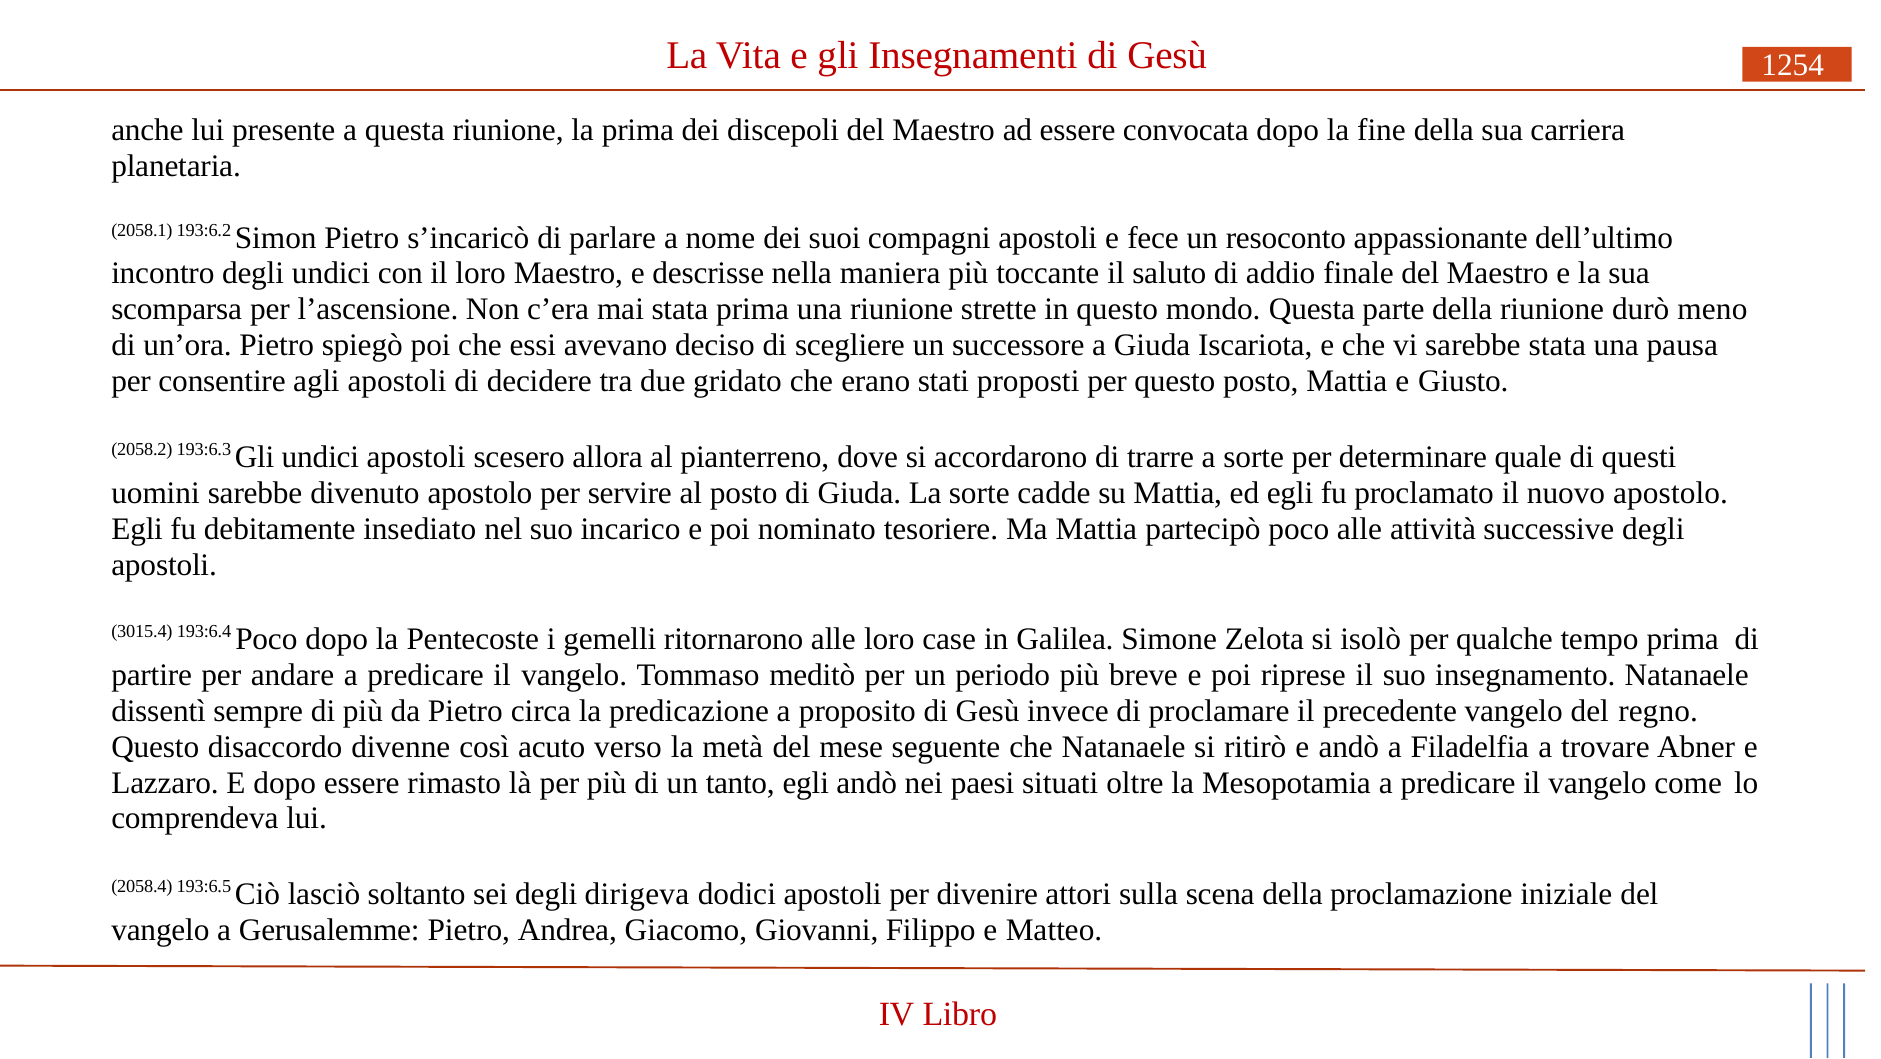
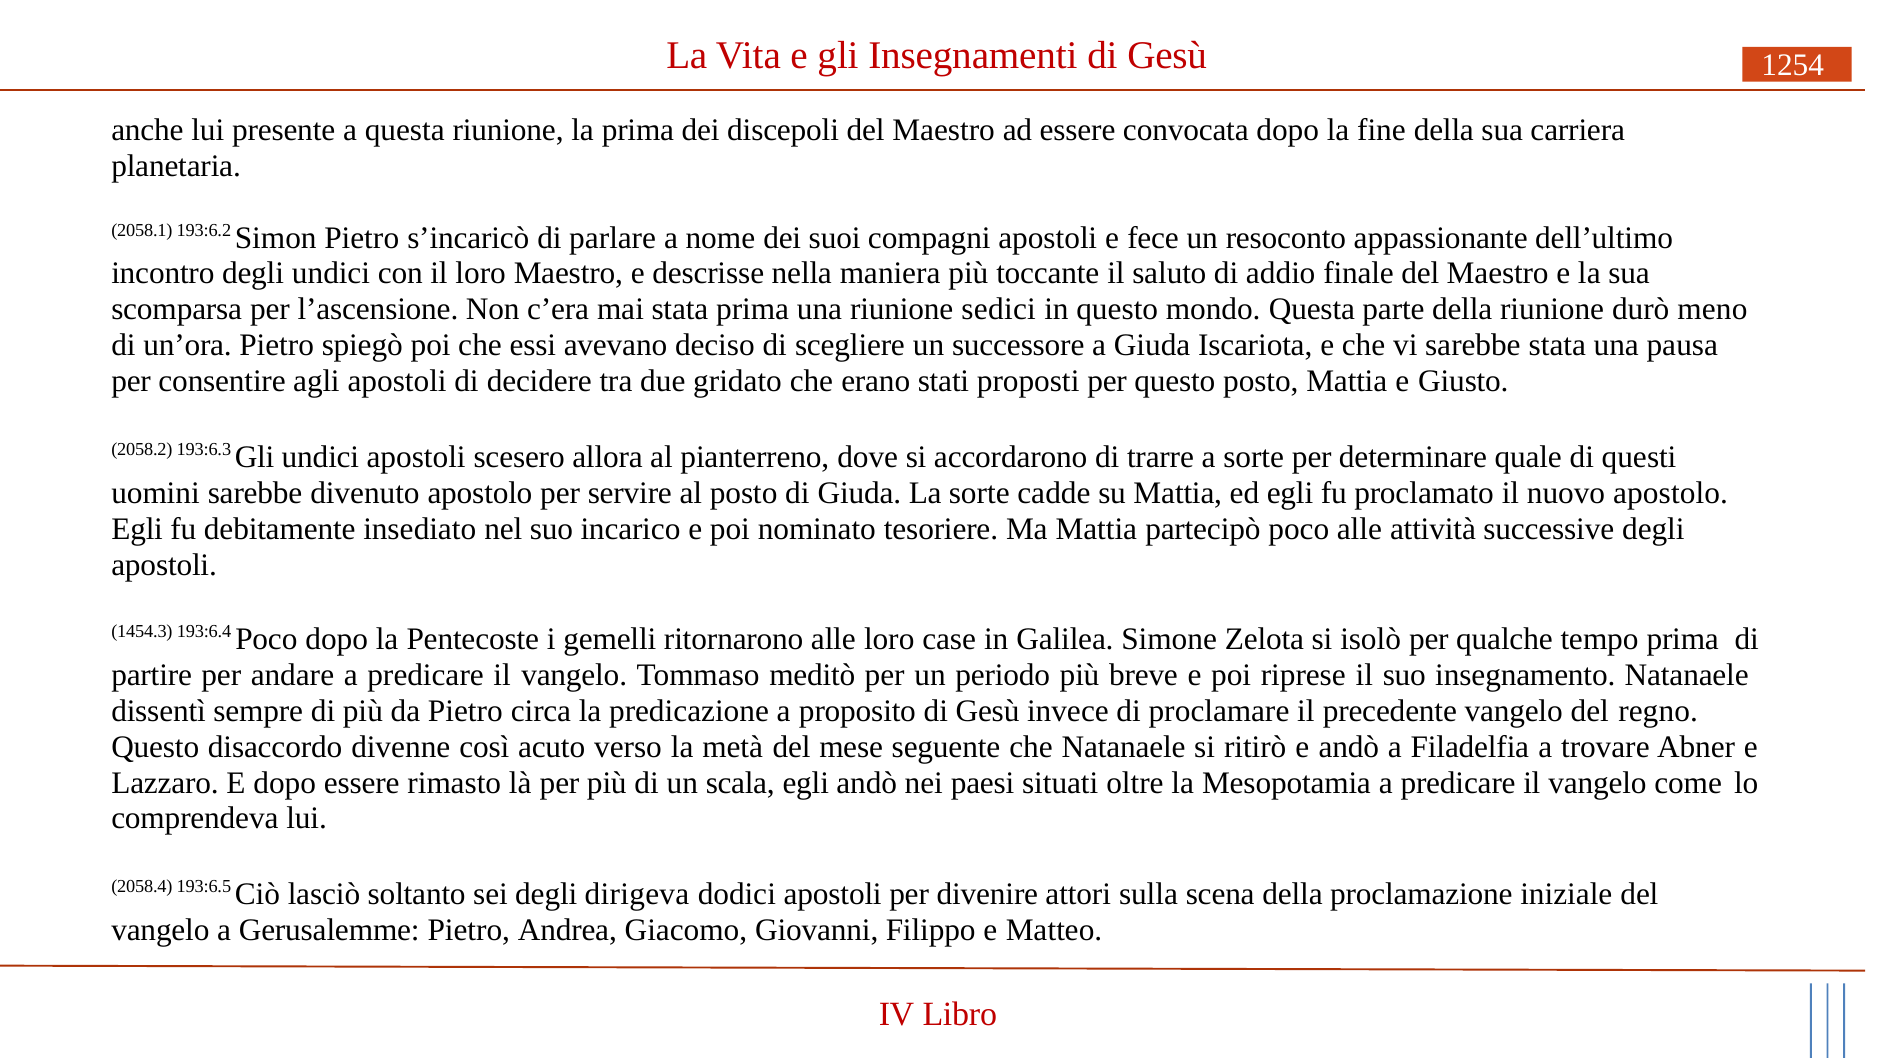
strette: strette -> sedici (999, 309)
3015.4: 3015.4 -> 1454.3 (142, 632)
tanto: tanto -> scala (740, 784)
